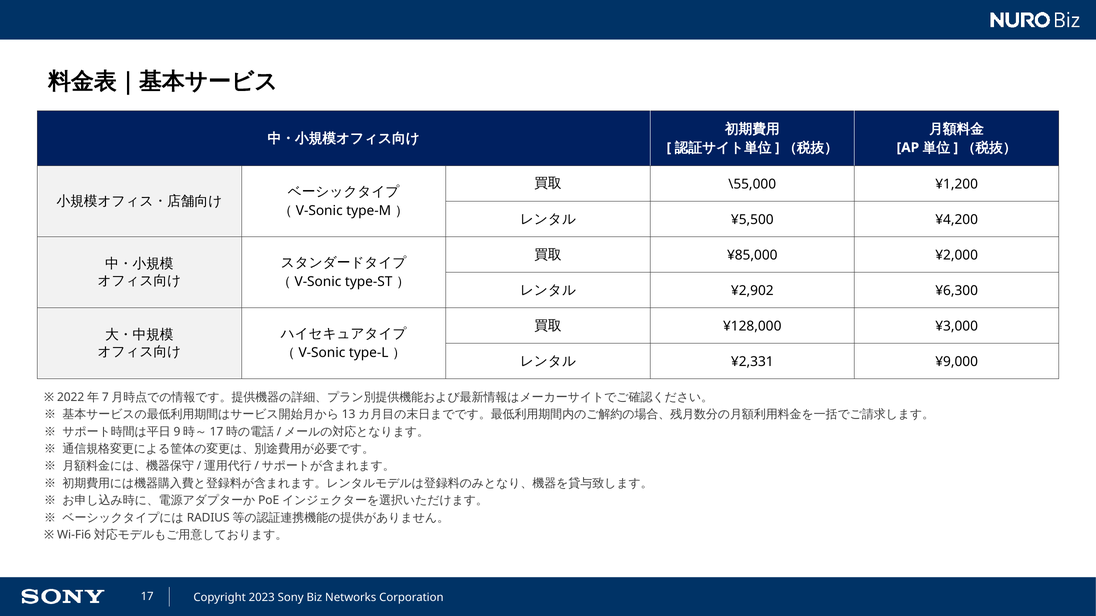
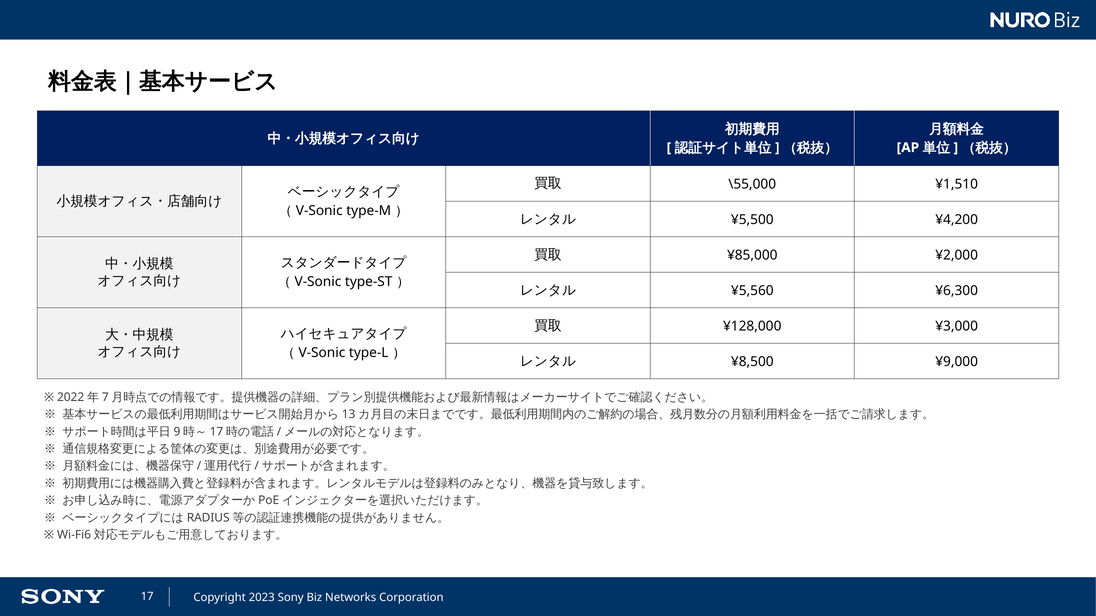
¥1,200: ¥1,200 -> ¥1,510 (957, 184)
¥2,902: ¥2,902 -> ¥5,560 (752, 291)
¥2,331: ¥2,331 -> ¥8,500 (752, 362)
